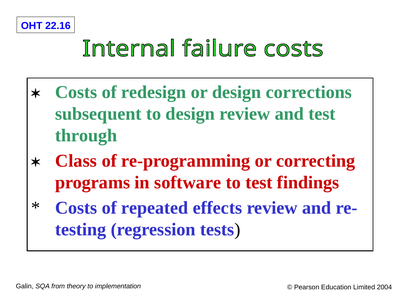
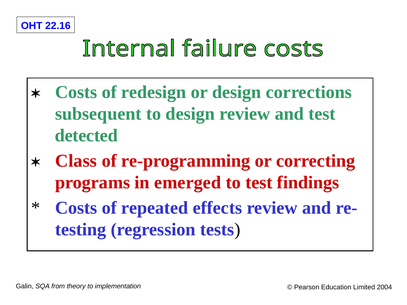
through: through -> detected (86, 136)
software: software -> emerged (188, 183)
